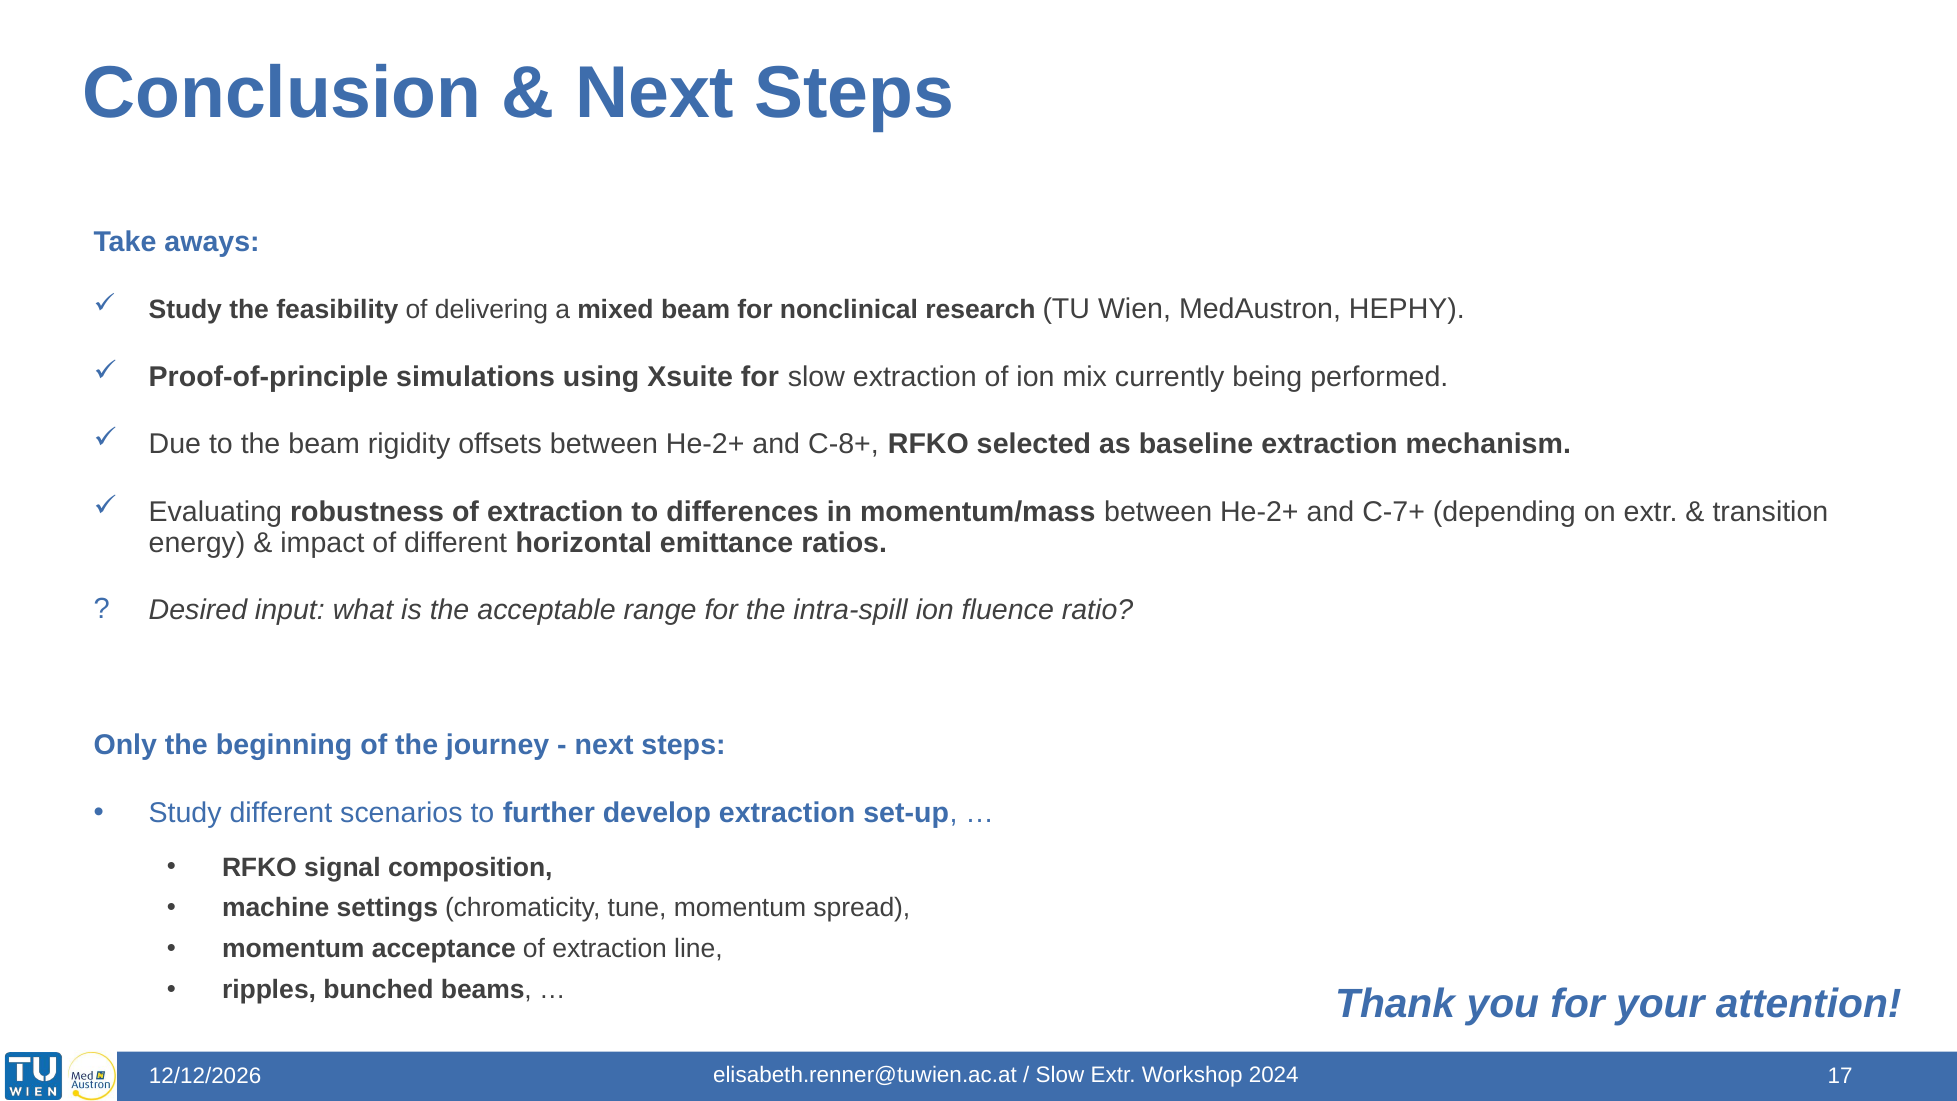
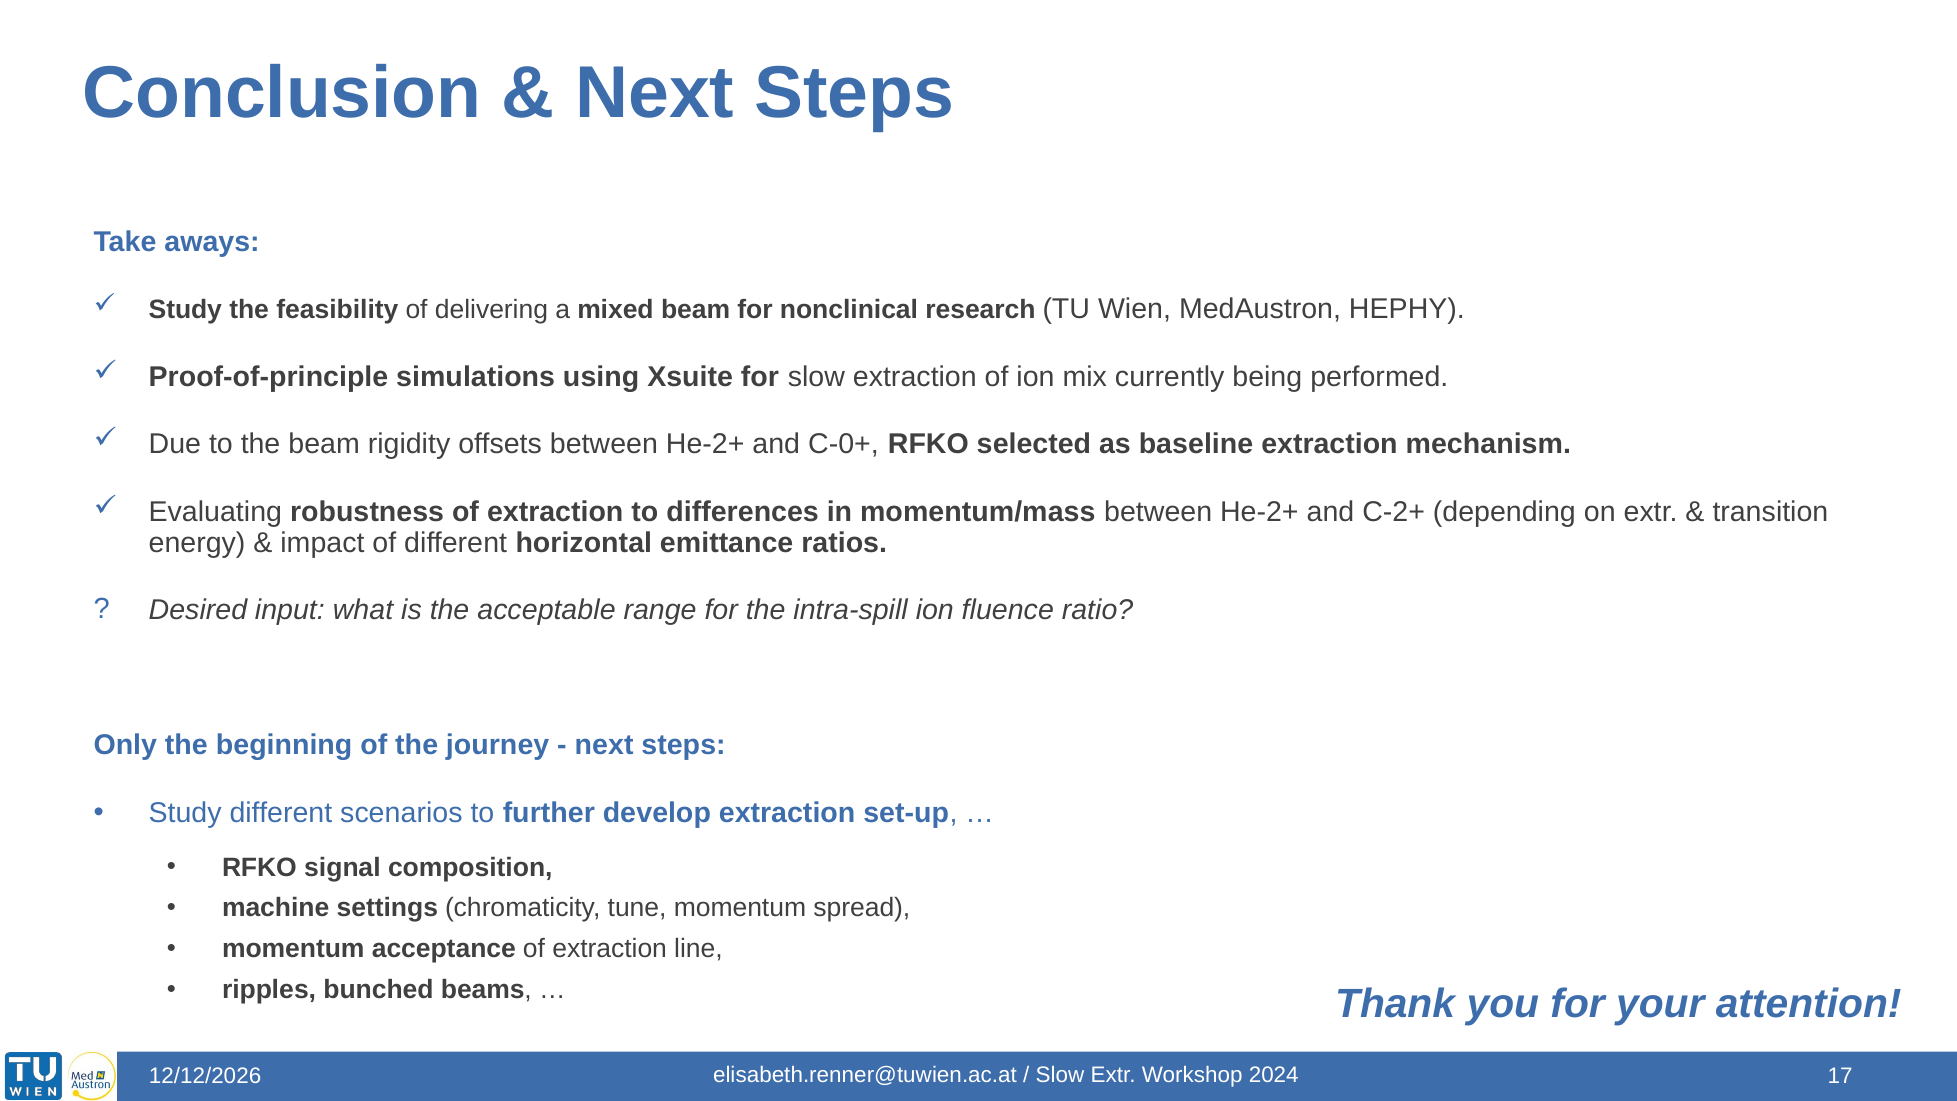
C-8+: C-8+ -> C-0+ (843, 444)
C-7+: C-7+ -> C-2+ (1394, 512)
